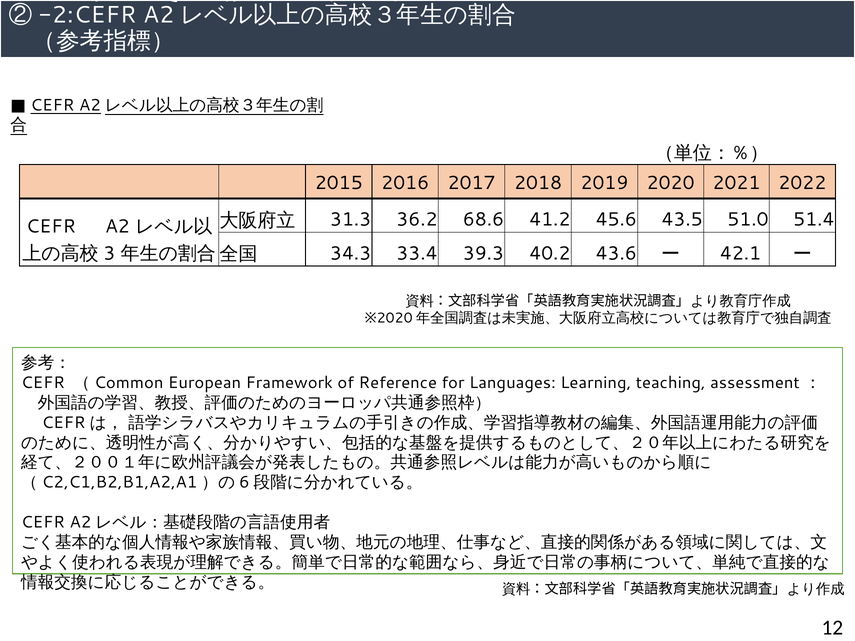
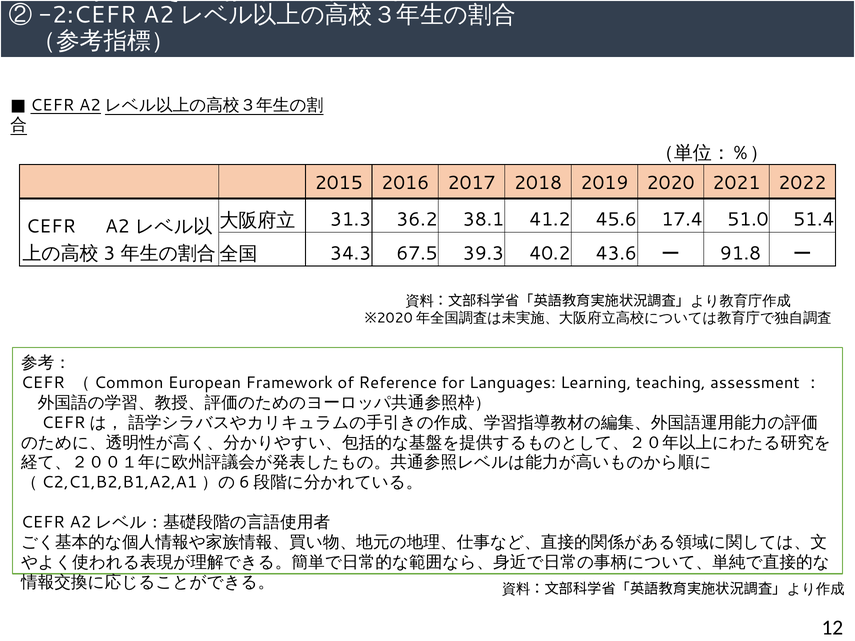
68.6: 68.6 -> 38.1 (483, 220)
43.5: 43.5 -> 17.4 (682, 220)
33.4: 33.4 -> 67.5 (417, 254)
42.1: 42.1 -> 91.8 (740, 254)
